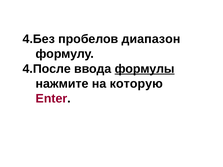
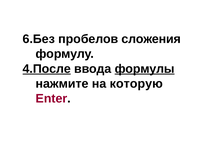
4.Без: 4.Без -> 6.Без (39, 39)
диапазон: диапазон -> сложения (151, 39)
4.После underline: none -> present (47, 69)
